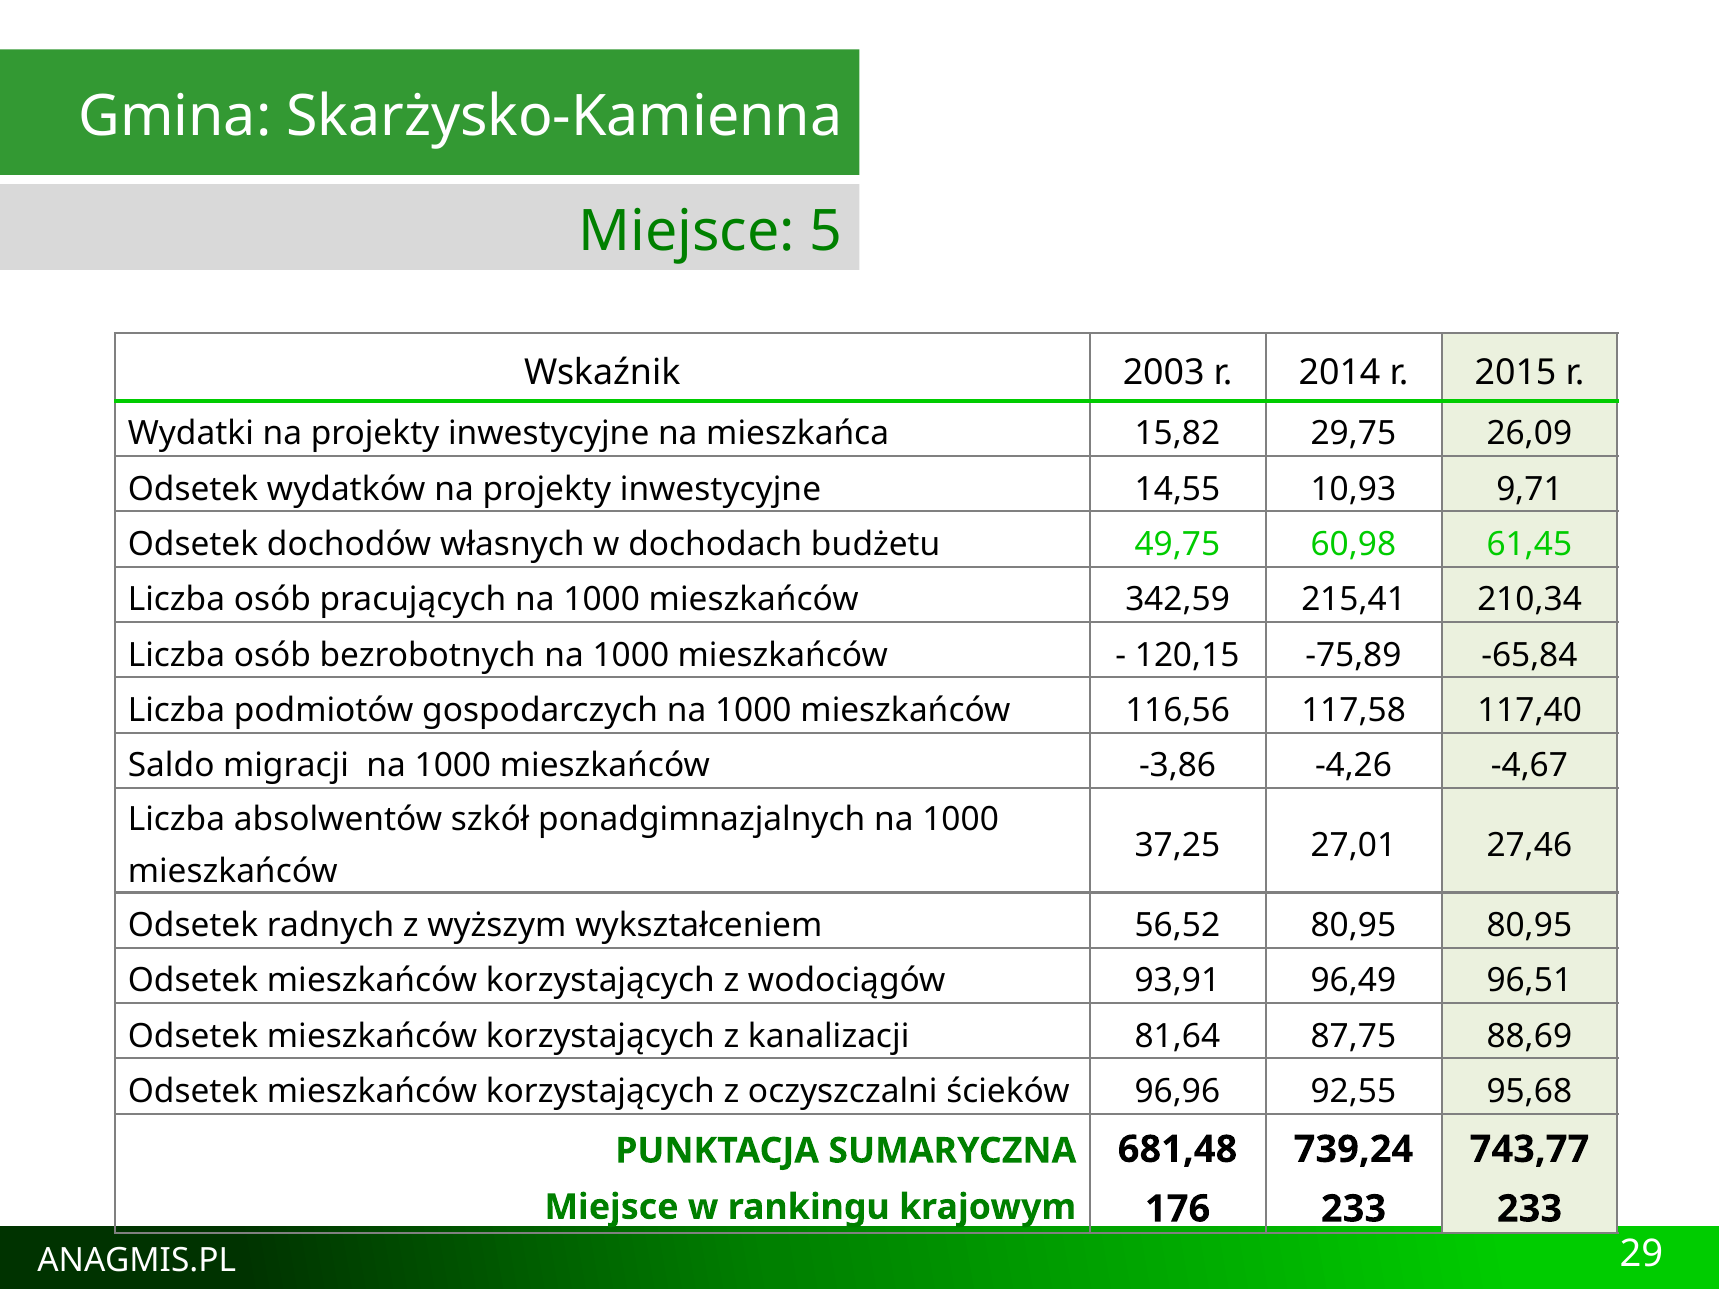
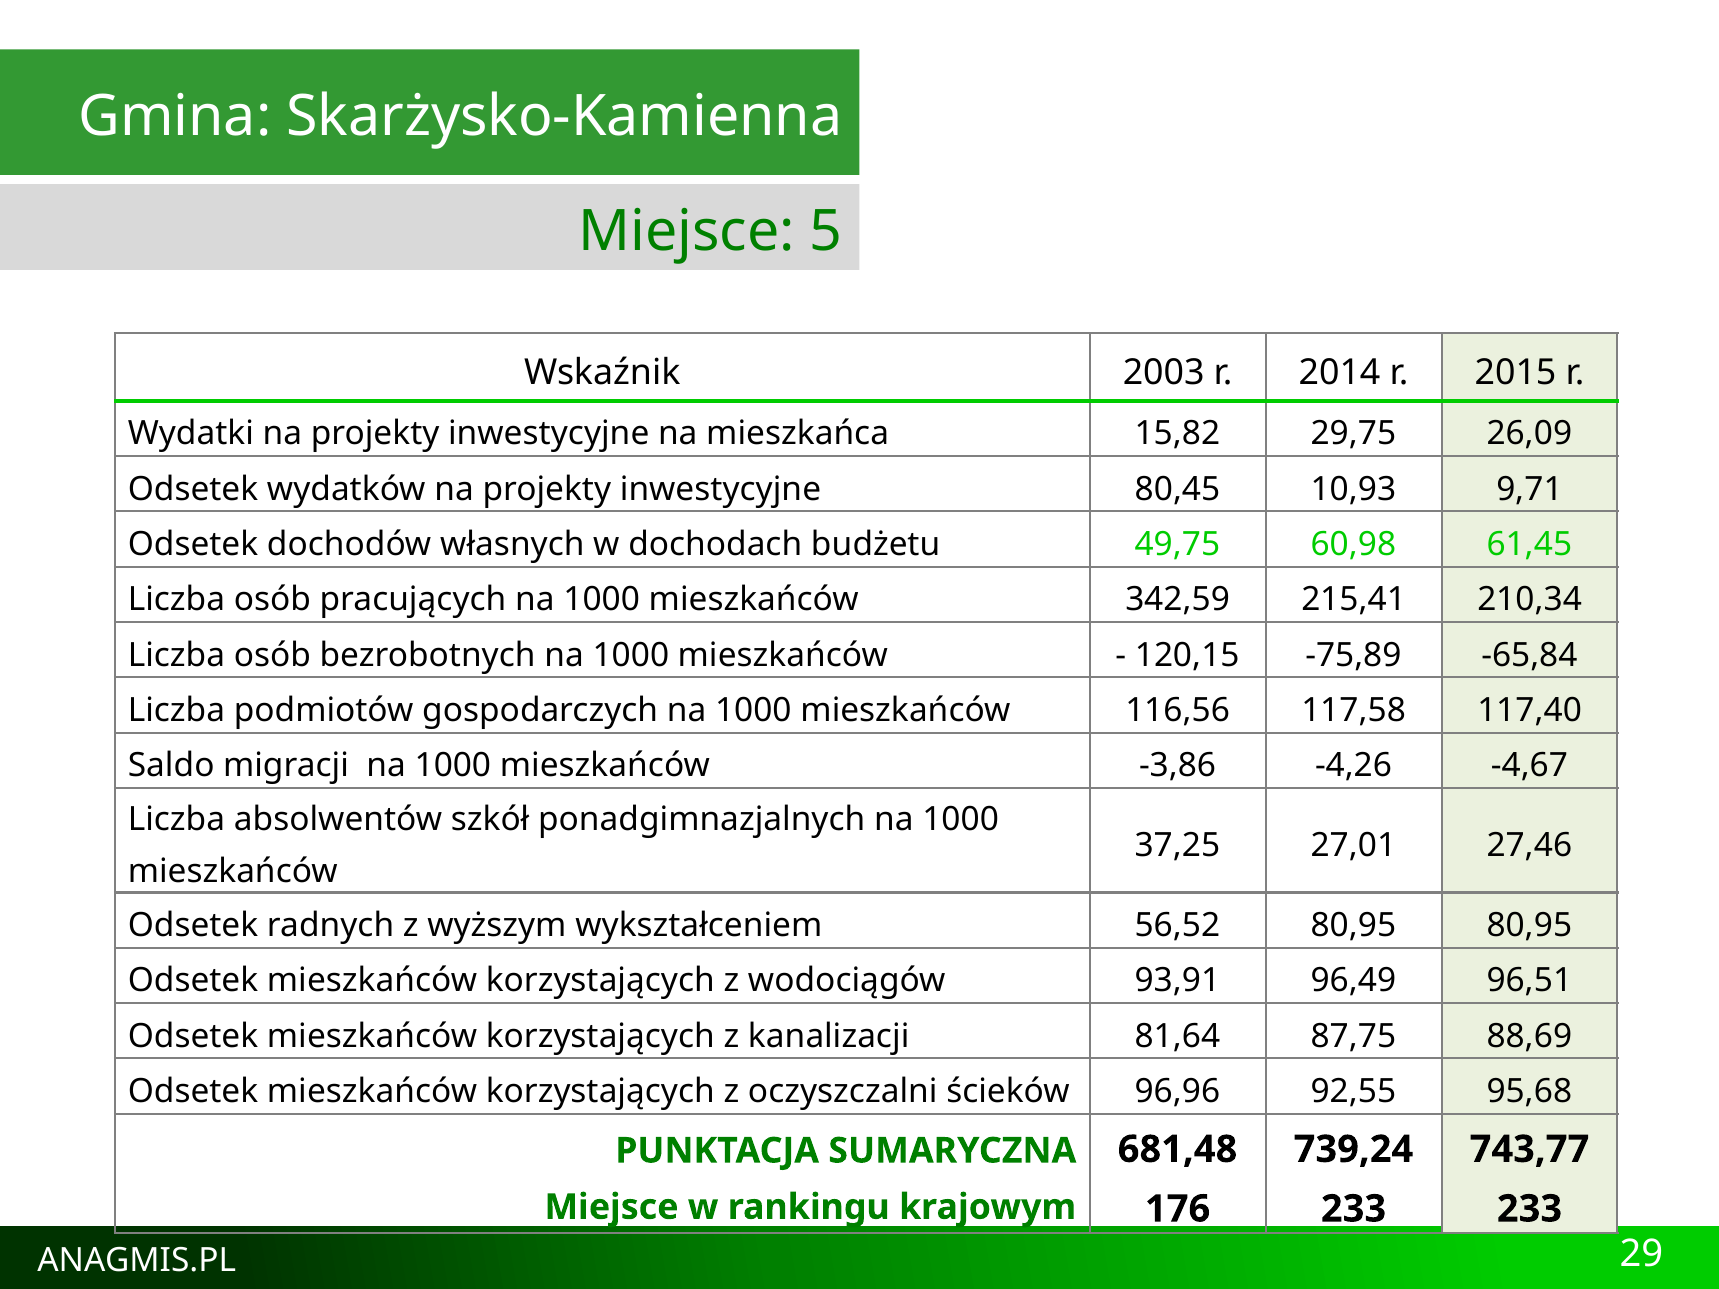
14,55: 14,55 -> 80,45 (1177, 489)
